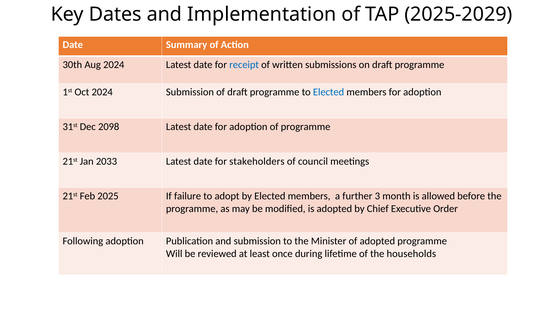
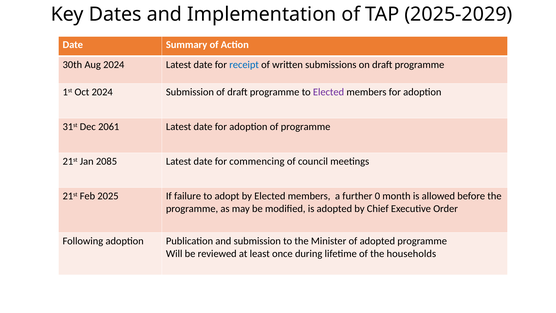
Elected colour: blue -> purple (329, 92)
2098: 2098 -> 2061 (109, 127)
2033: 2033 -> 2085 (106, 161)
stakeholders: stakeholders -> commencing (257, 161)
3: 3 -> 0 (377, 196)
